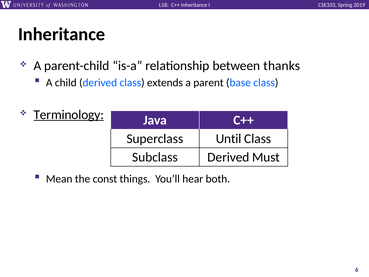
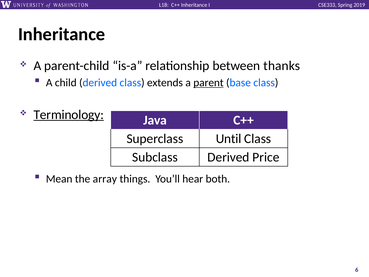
parent underline: none -> present (208, 83)
Must: Must -> Price (266, 157)
const: const -> array (105, 179)
